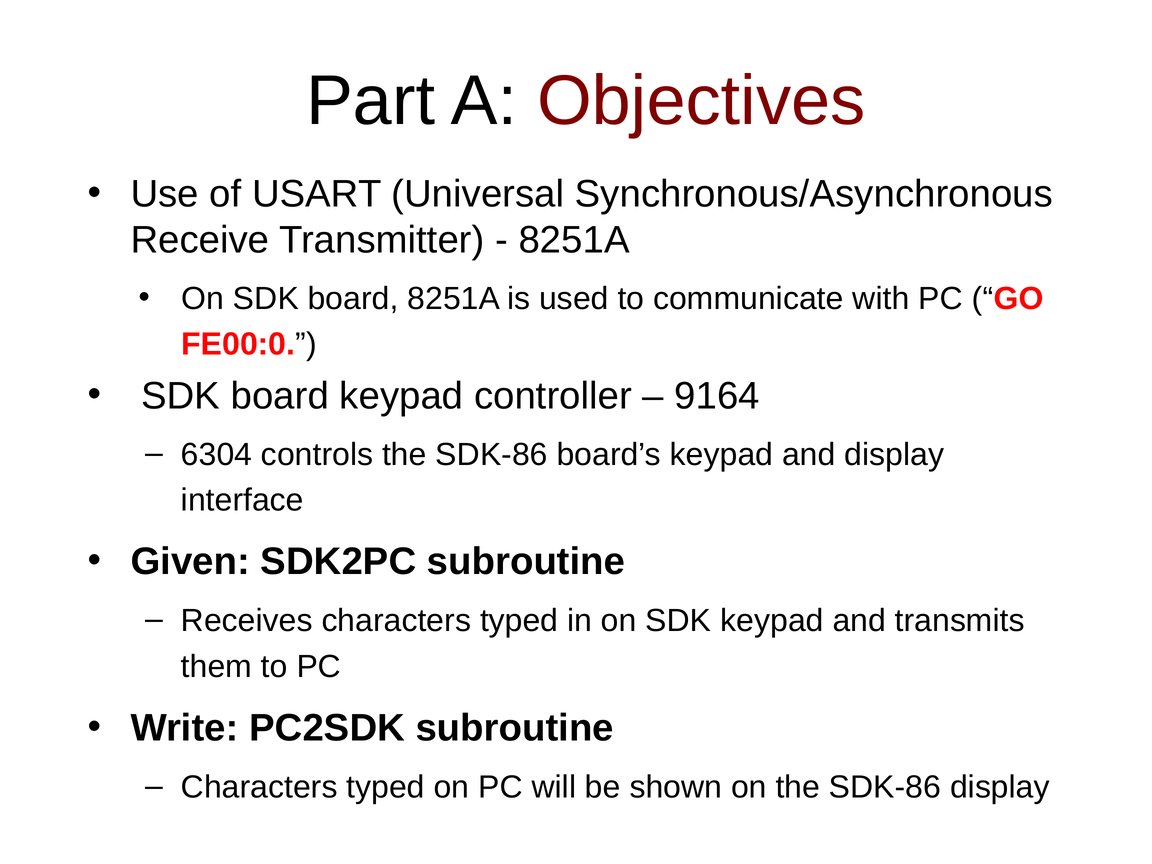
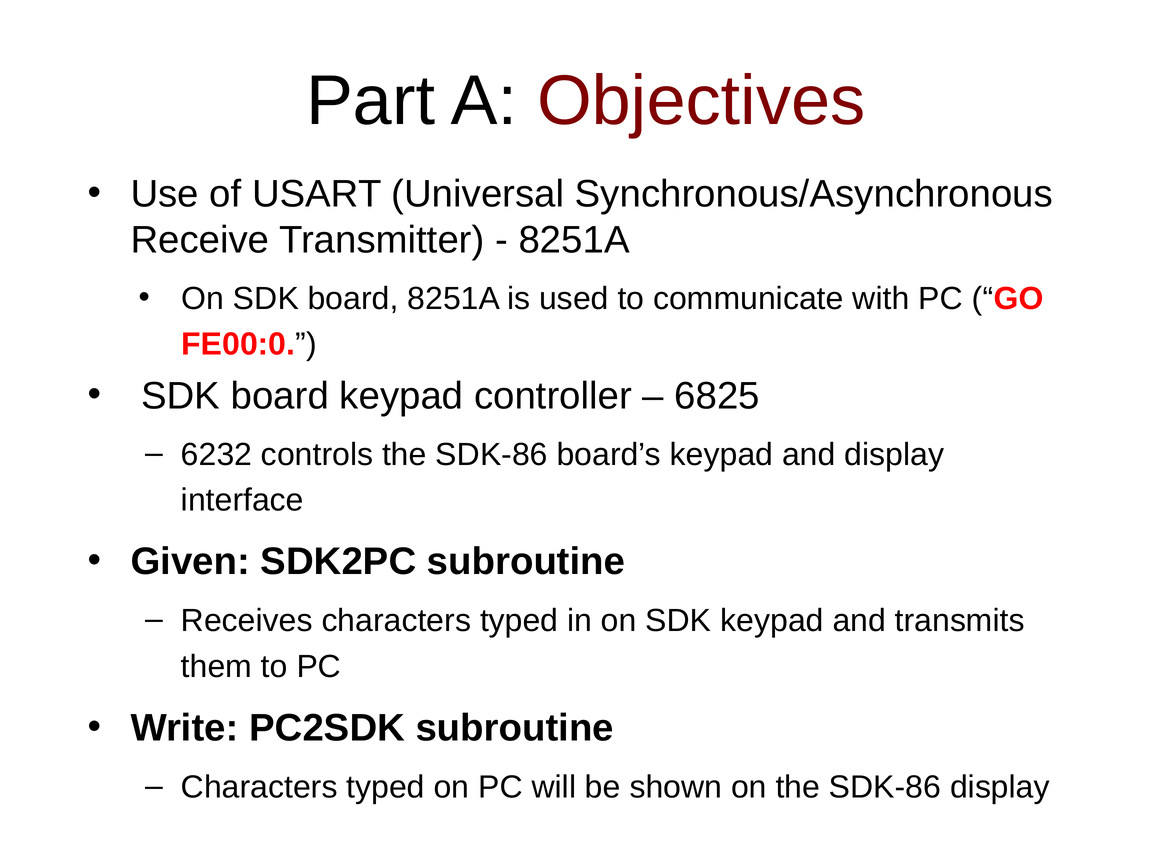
9164: 9164 -> 6825 (717, 396)
6304: 6304 -> 6232 (217, 454)
